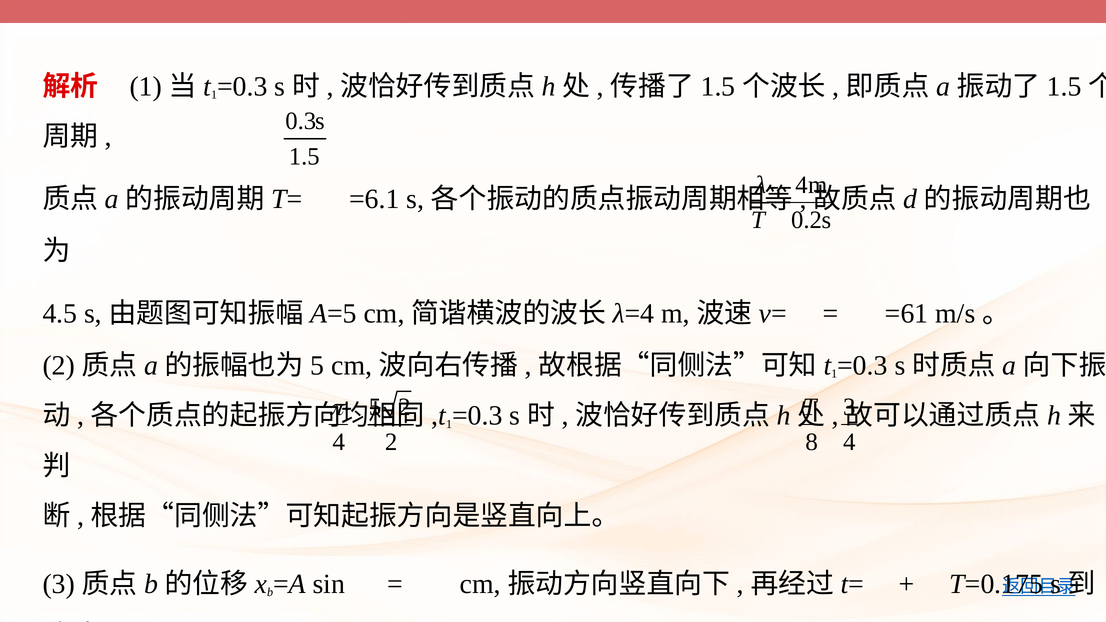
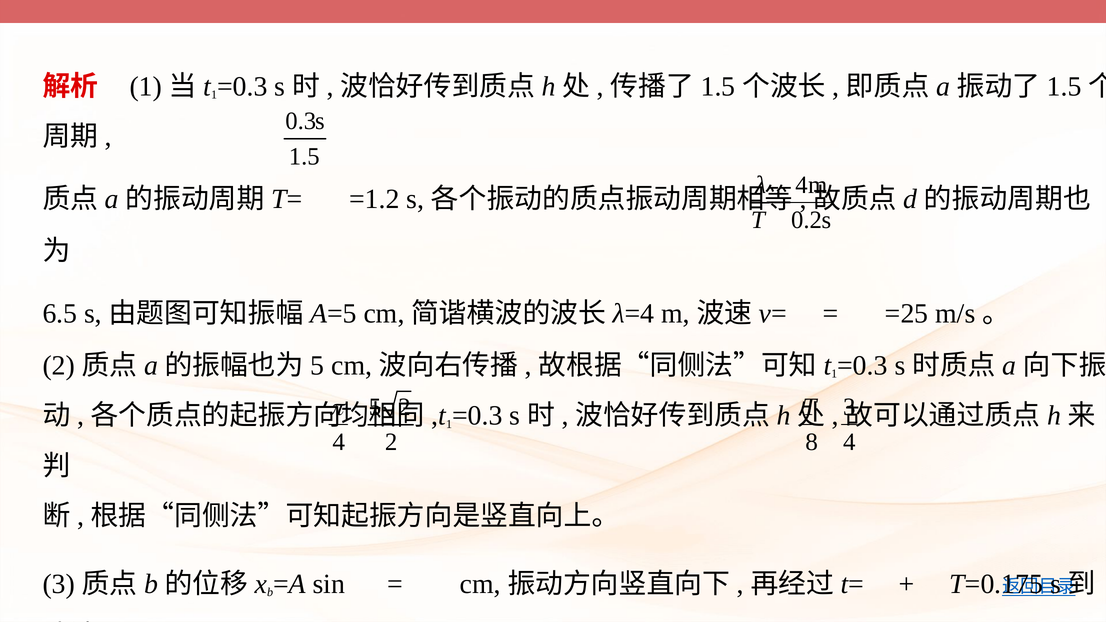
=6.1: =6.1 -> =1.2 (374, 199)
4.5: 4.5 -> 6.5 (60, 313)
=61: =61 -> =25 (907, 313)
